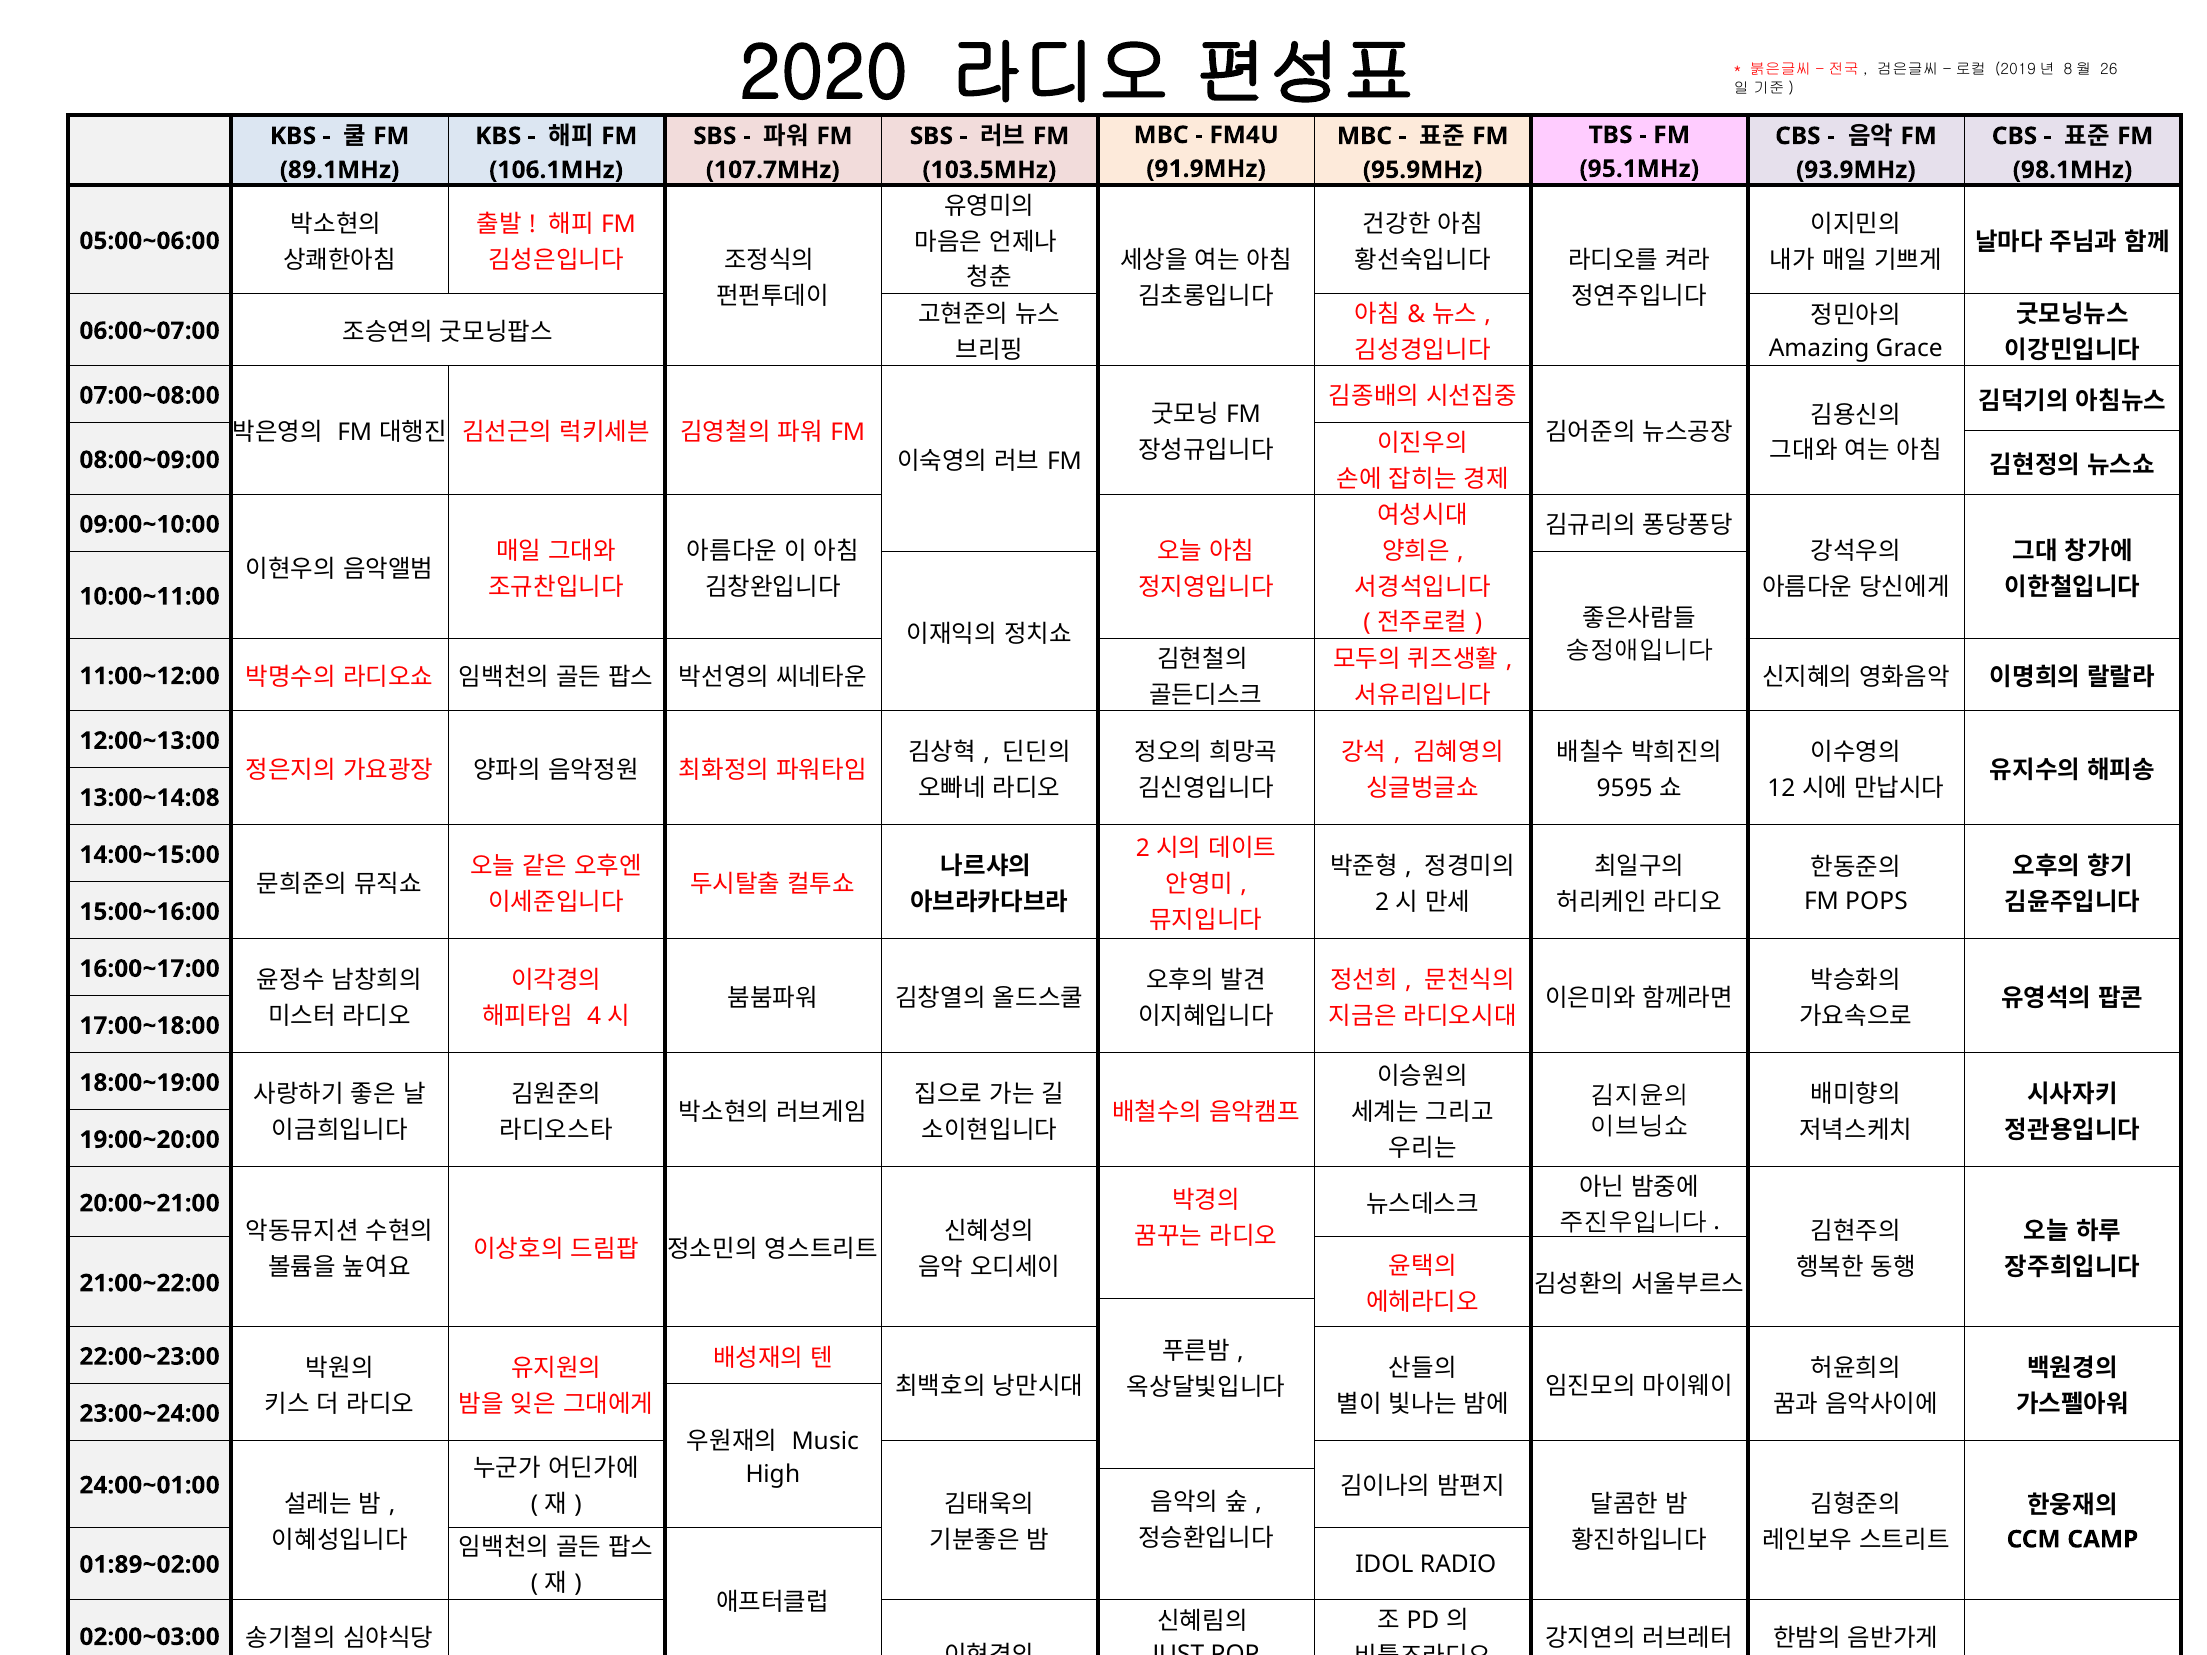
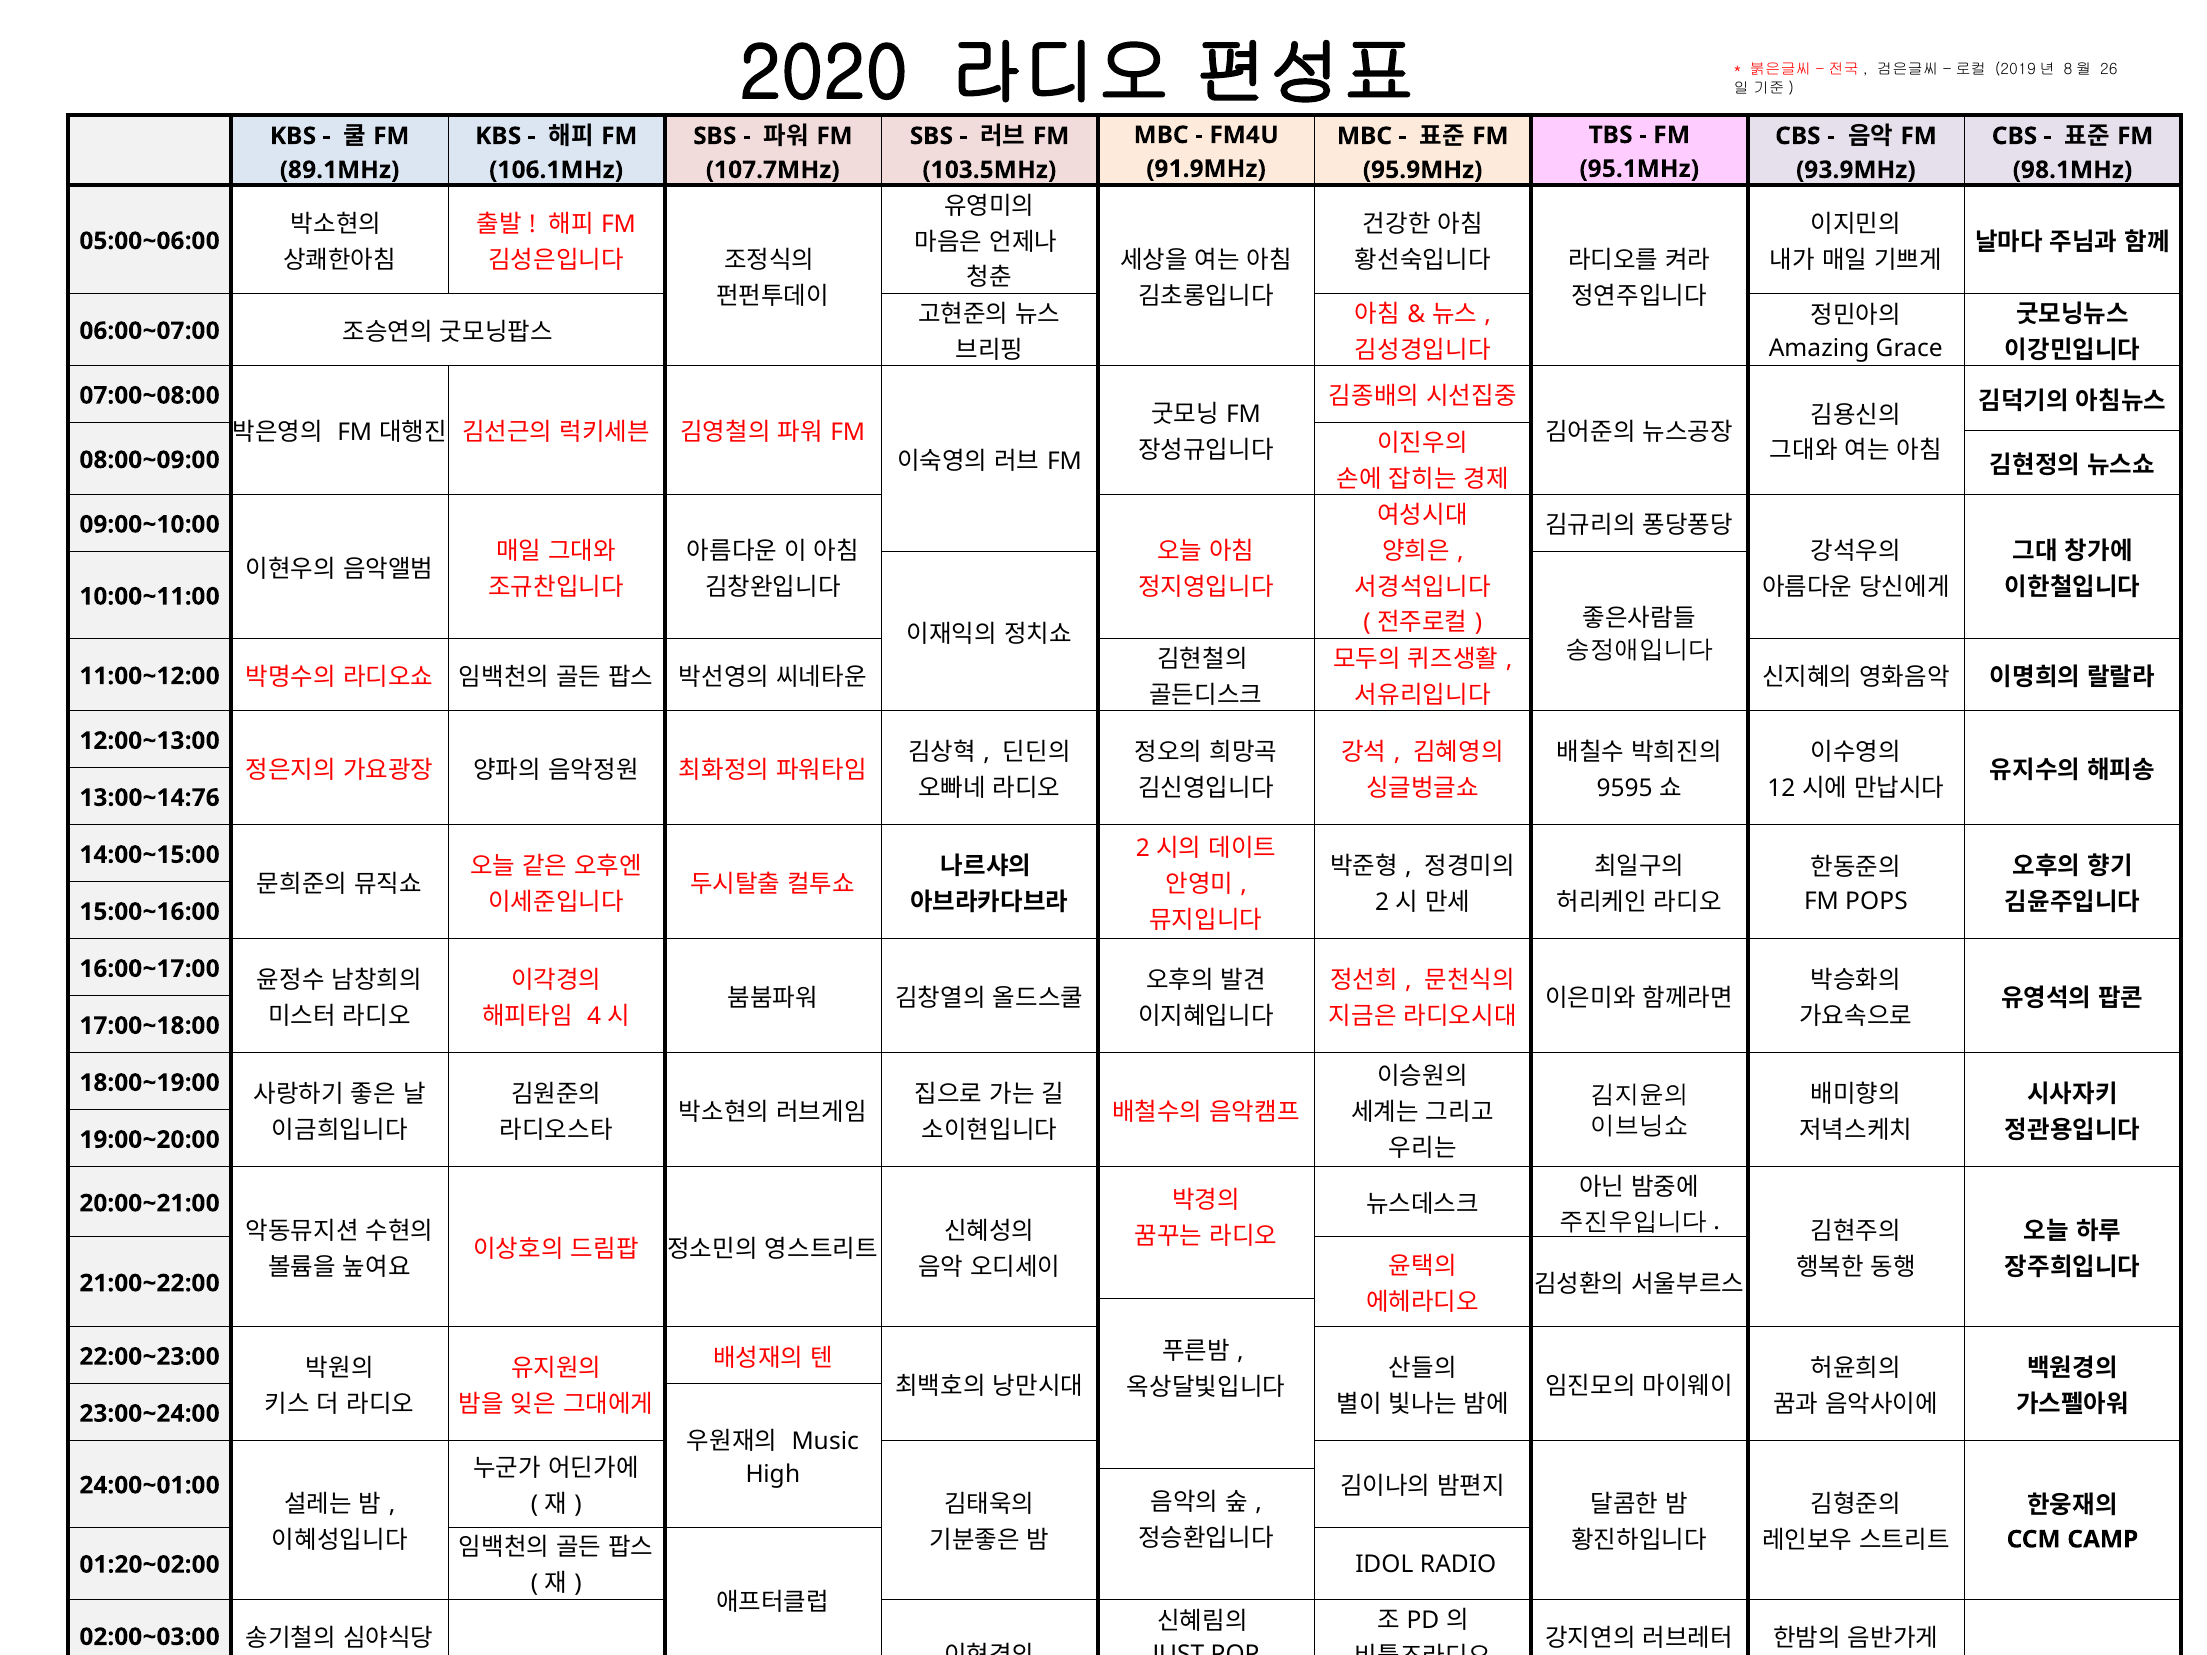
13:00~14:08: 13:00~14:08 -> 13:00~14:76 (150, 798)
01:89~02:00: 01:89~02:00 -> 01:20~02:00 (150, 1565)
